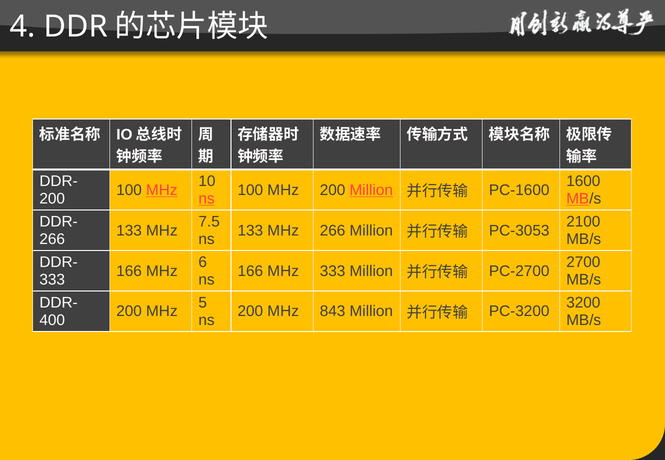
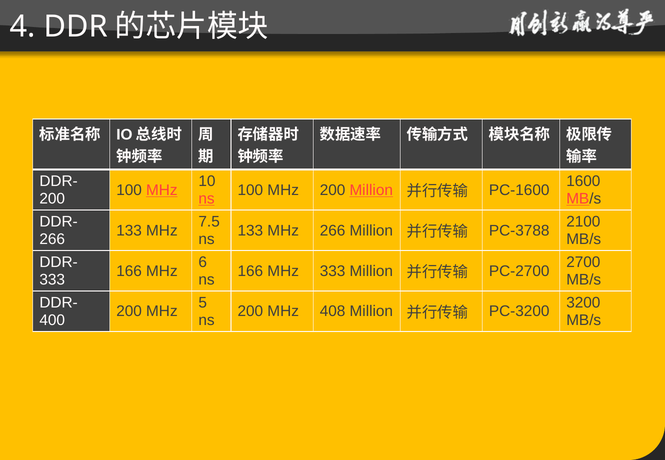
PC-3053: PC-3053 -> PC-3788 (519, 231)
843: 843 -> 408 (333, 312)
